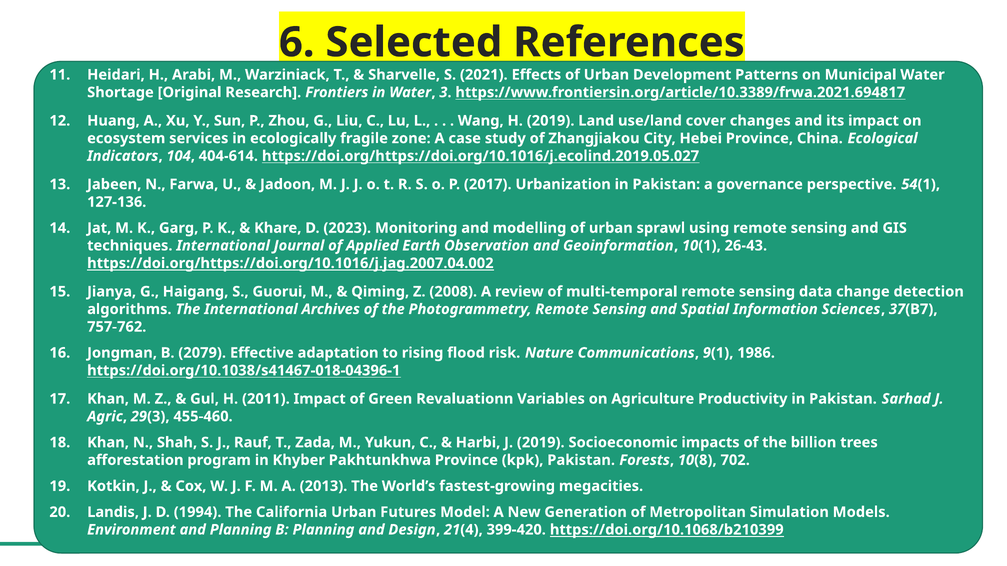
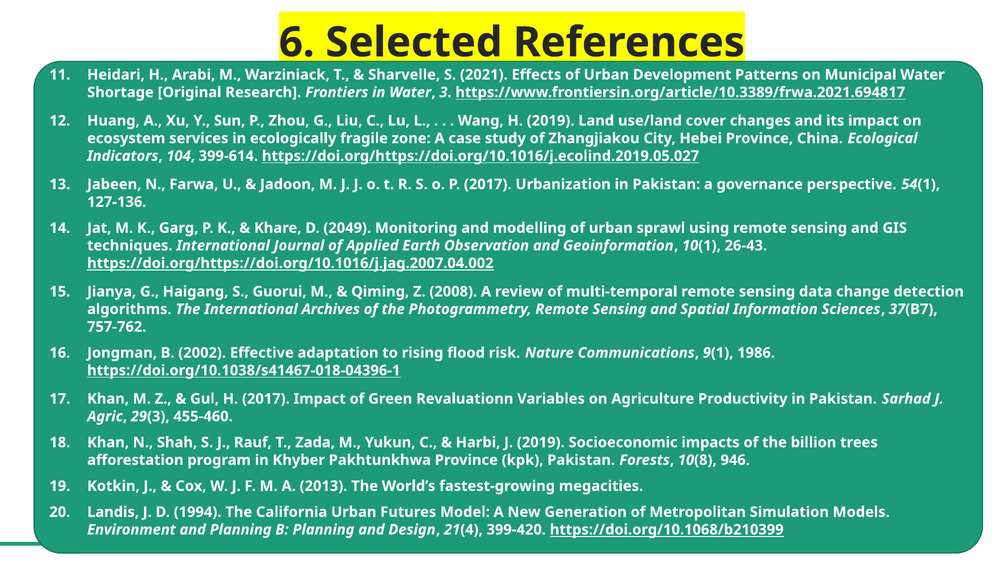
404-614: 404-614 -> 399-614 (228, 156)
2023: 2023 -> 2049 (347, 228)
2079: 2079 -> 2002 (202, 353)
H 2011: 2011 -> 2017 (266, 399)
702: 702 -> 946 (735, 460)
